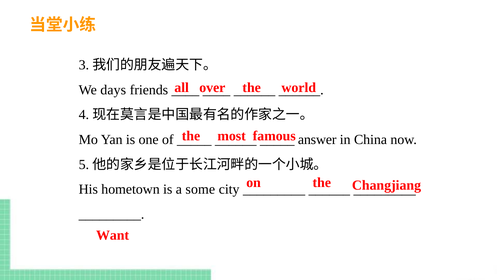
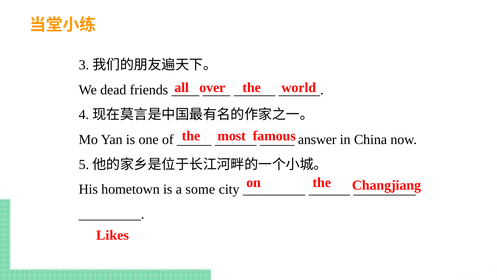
days: days -> dead (113, 90)
Want: Want -> Likes (112, 235)
